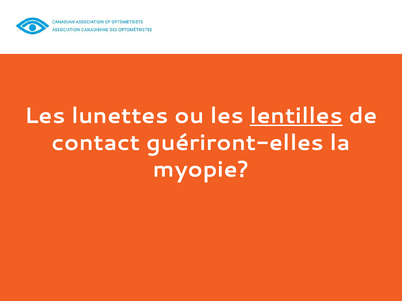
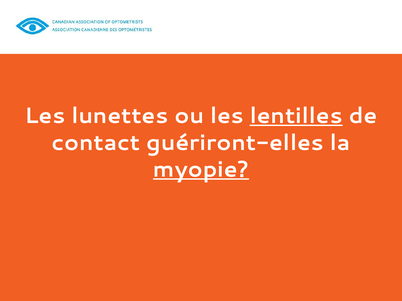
myopie underline: none -> present (201, 170)
